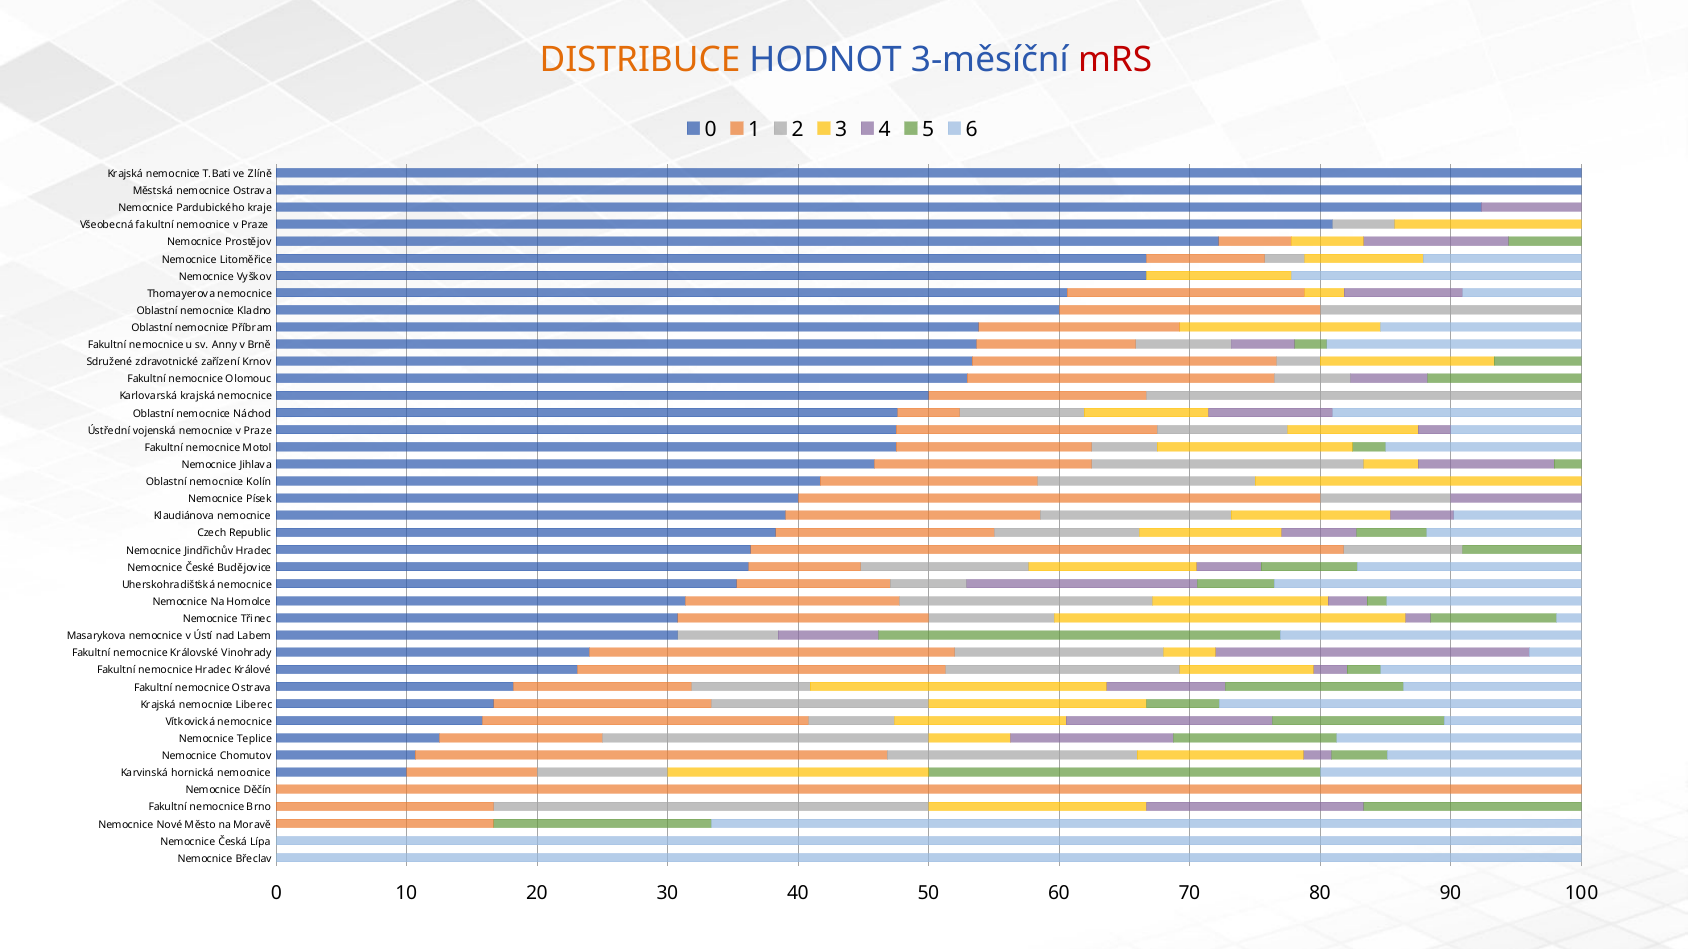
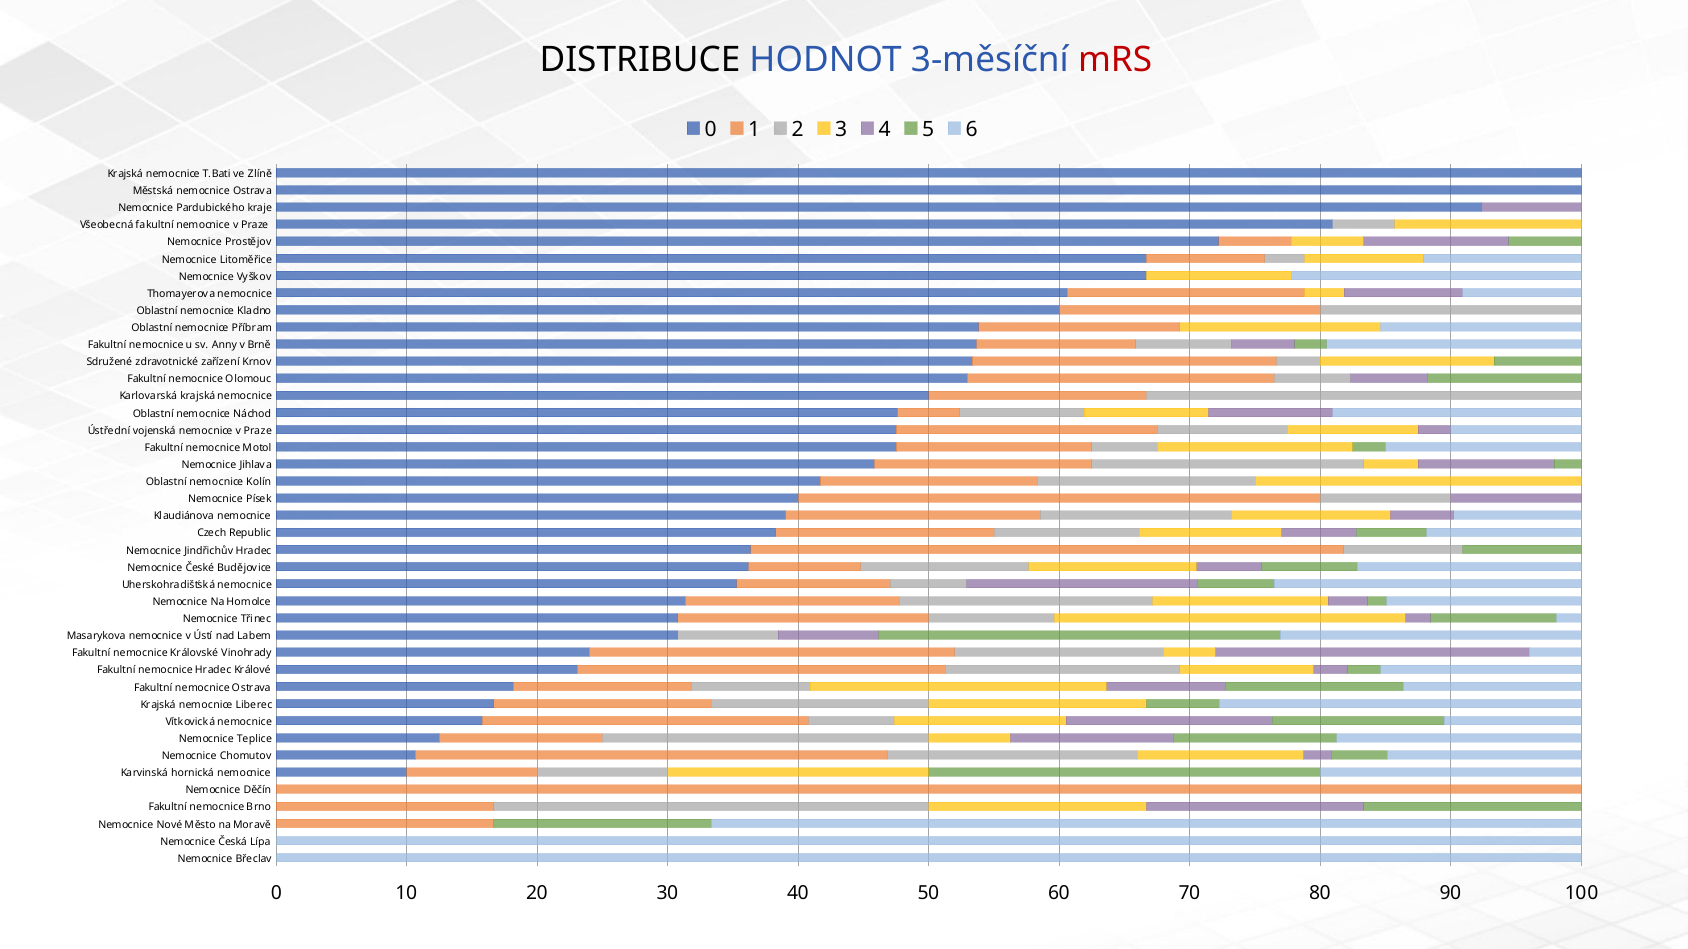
DISTRIBUCE colour: orange -> black (640, 59)
